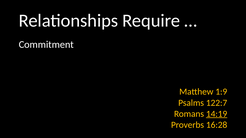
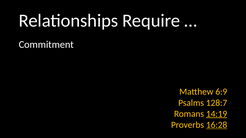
1:9: 1:9 -> 6:9 (221, 92)
122:7: 122:7 -> 128:7 (217, 103)
16:28 underline: none -> present (217, 125)
